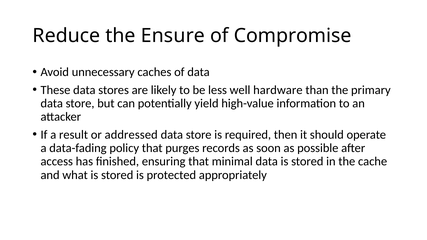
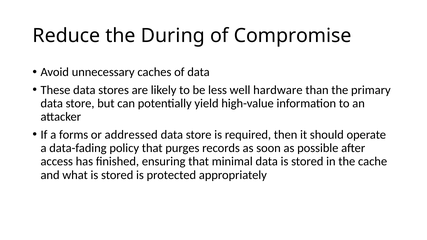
Ensure: Ensure -> During (173, 36)
result: result -> forms (74, 135)
